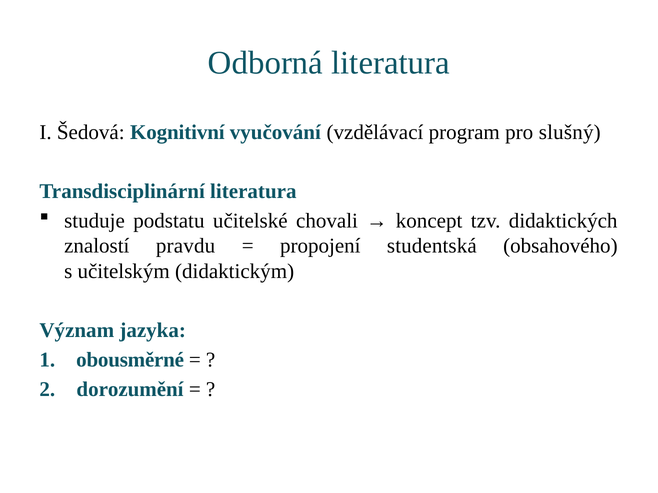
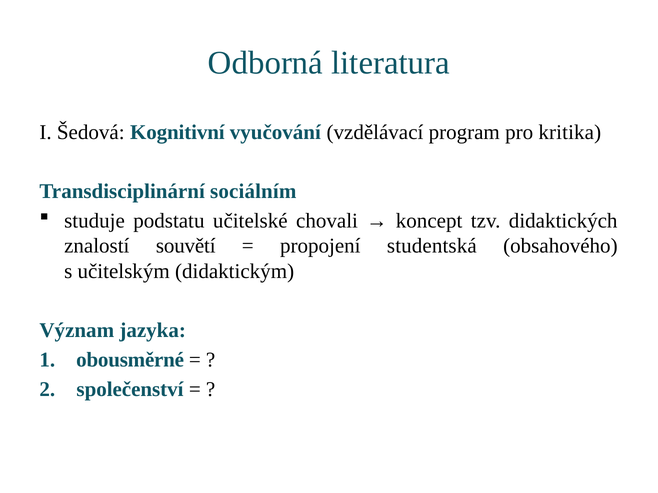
slušný: slušný -> kritika (570, 133)
Transdisciplinární literatura: literatura -> sociálním (253, 192)
pravdu: pravdu -> souvětí (186, 246)
dorozumění: dorozumění -> společenství (130, 389)
